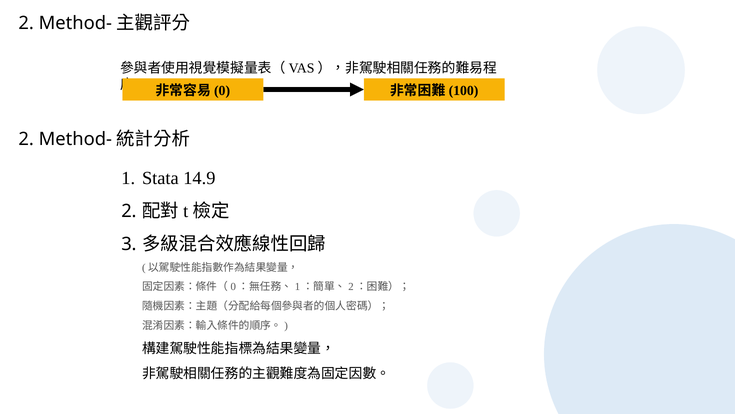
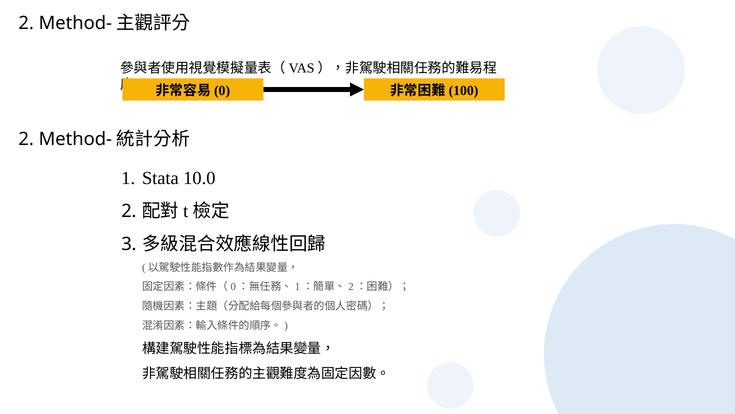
14.9: 14.9 -> 10.0 (199, 178)
